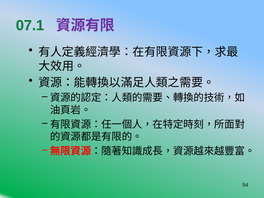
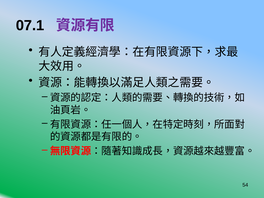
07.1 colour: green -> black (30, 25)
